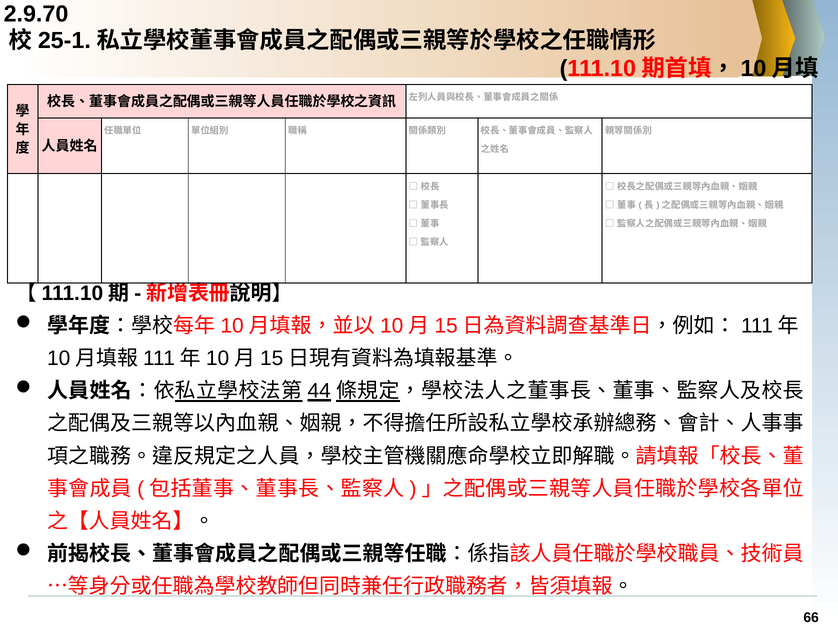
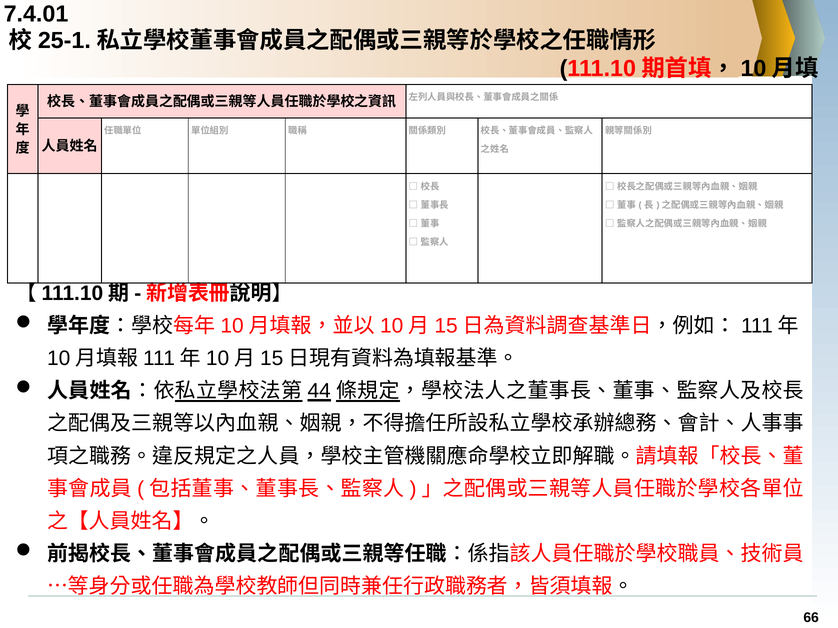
2.9.70: 2.9.70 -> 7.4.01 (36, 14)
